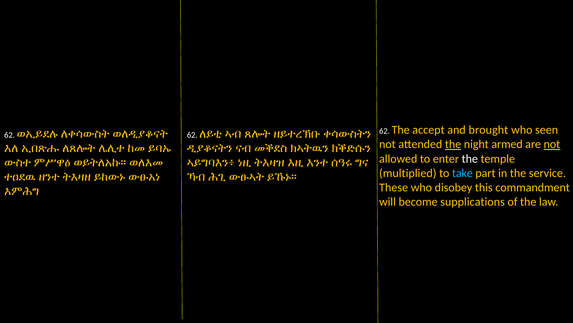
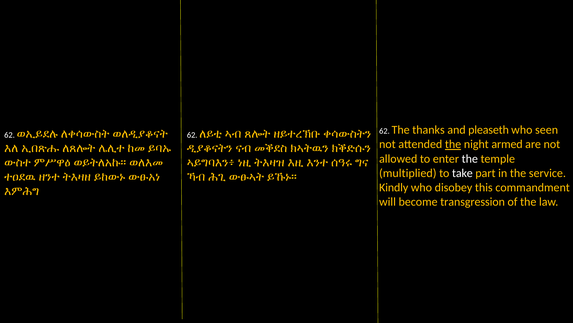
accept: accept -> thanks (428, 130)
brought: brought -> pleaseth (489, 130)
not underline: present -> none (552, 144)
take colour: light blue -> white (462, 173)
These: These -> Kindly (394, 187)
supplications: supplications -> transgression (473, 201)
